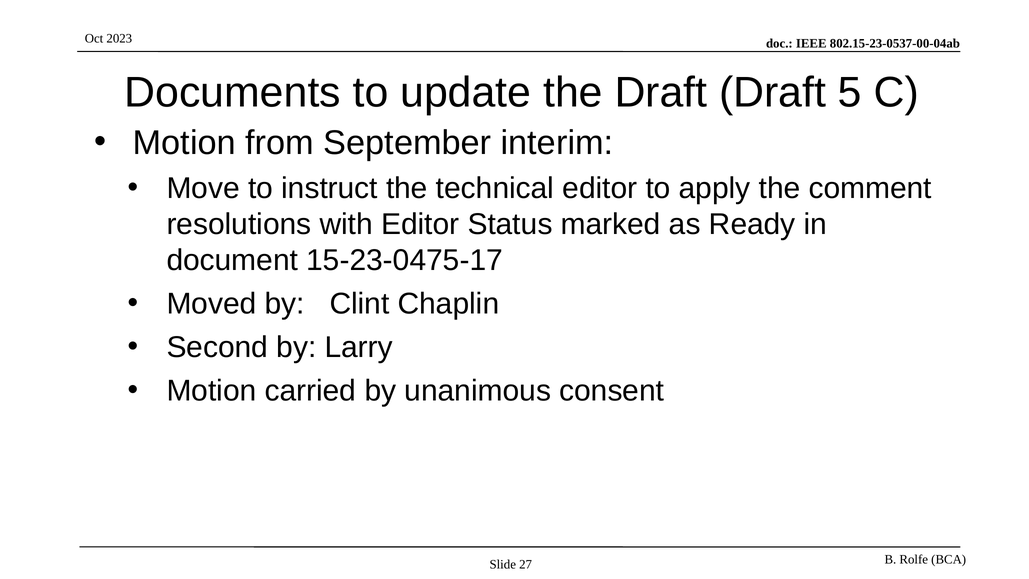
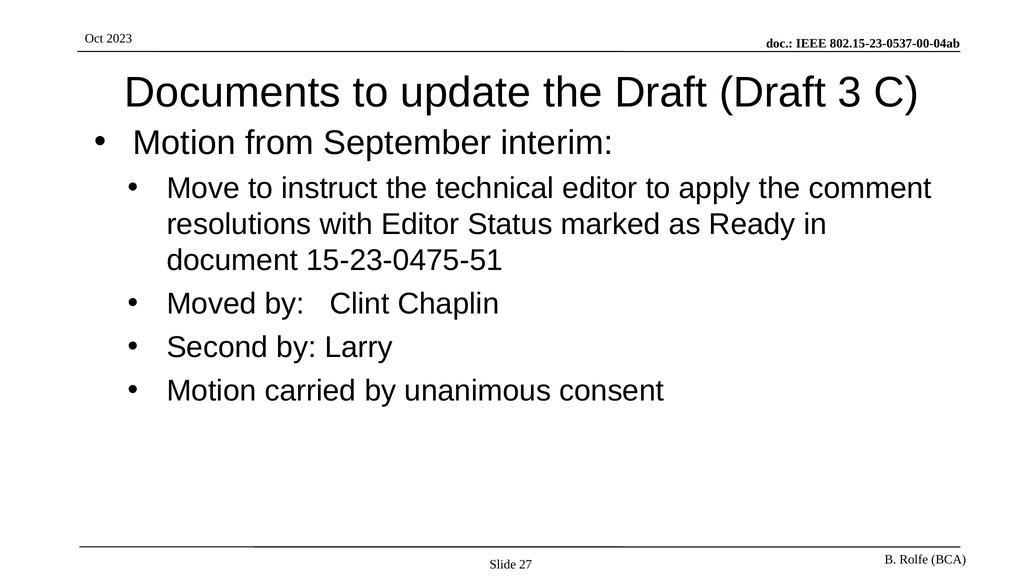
5: 5 -> 3 (850, 93)
15-23-0475-17: 15-23-0475-17 -> 15-23-0475-51 (405, 260)
